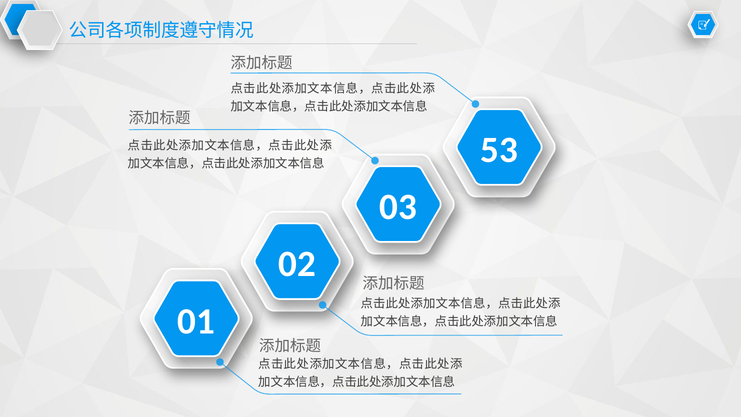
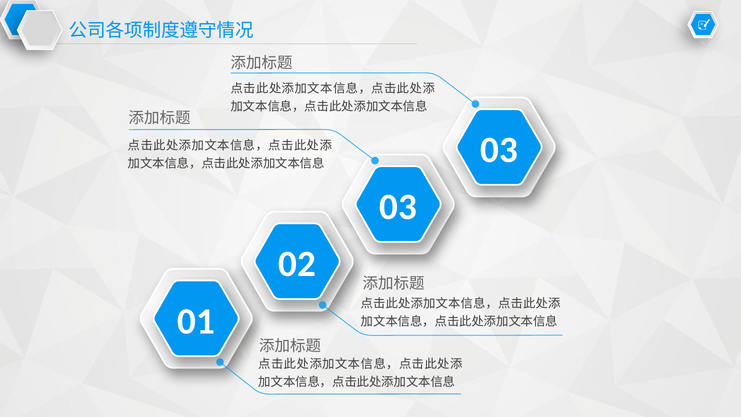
53: 53 -> 03 (499, 150)
